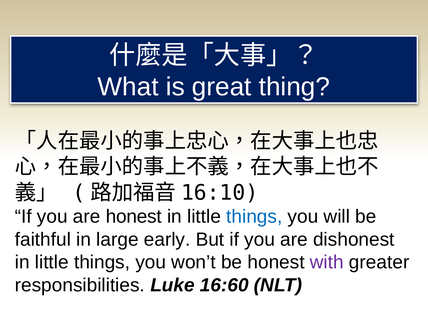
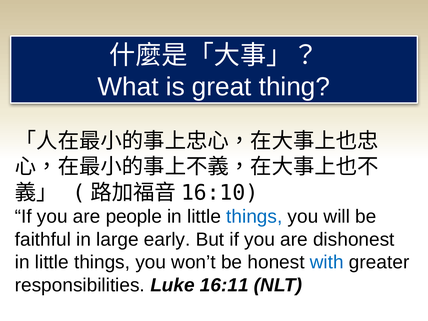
are honest: honest -> people (134, 217)
with colour: purple -> blue (327, 262)
16:60: 16:60 -> 16:11 (224, 285)
